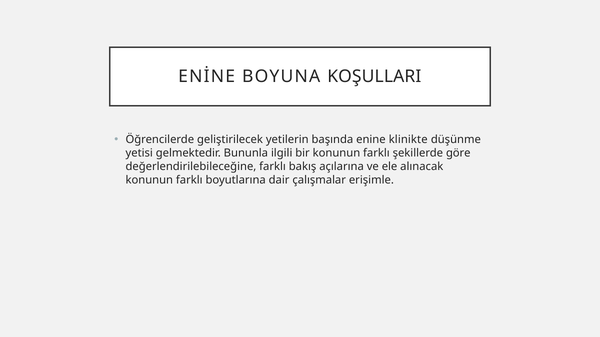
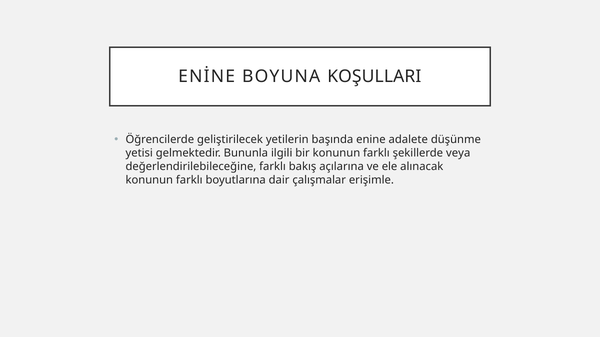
klinikte: klinikte -> adalete (408, 140)
göre: göre -> veya (458, 153)
